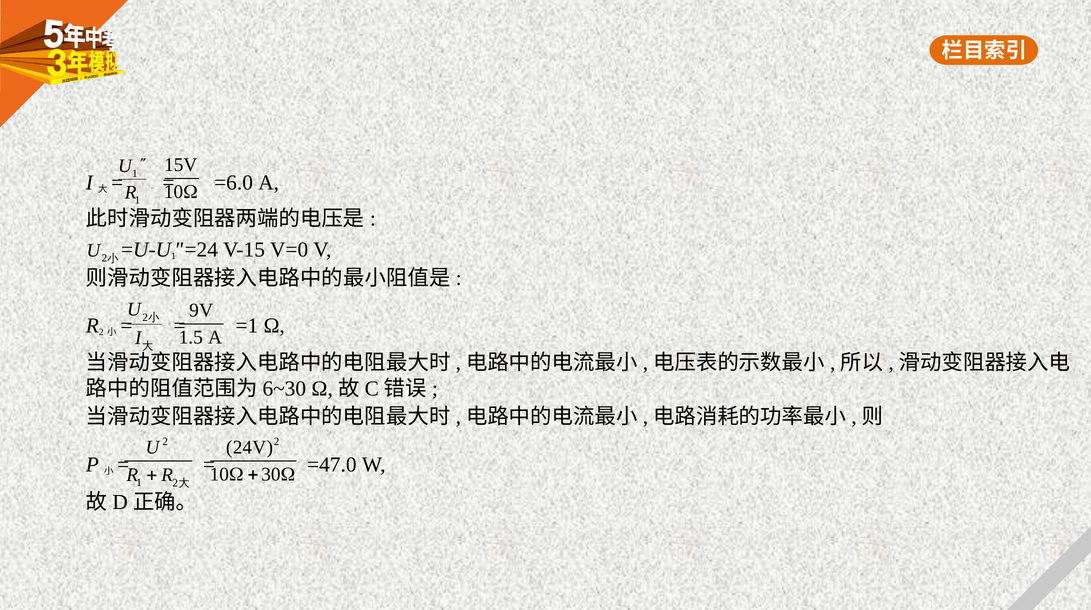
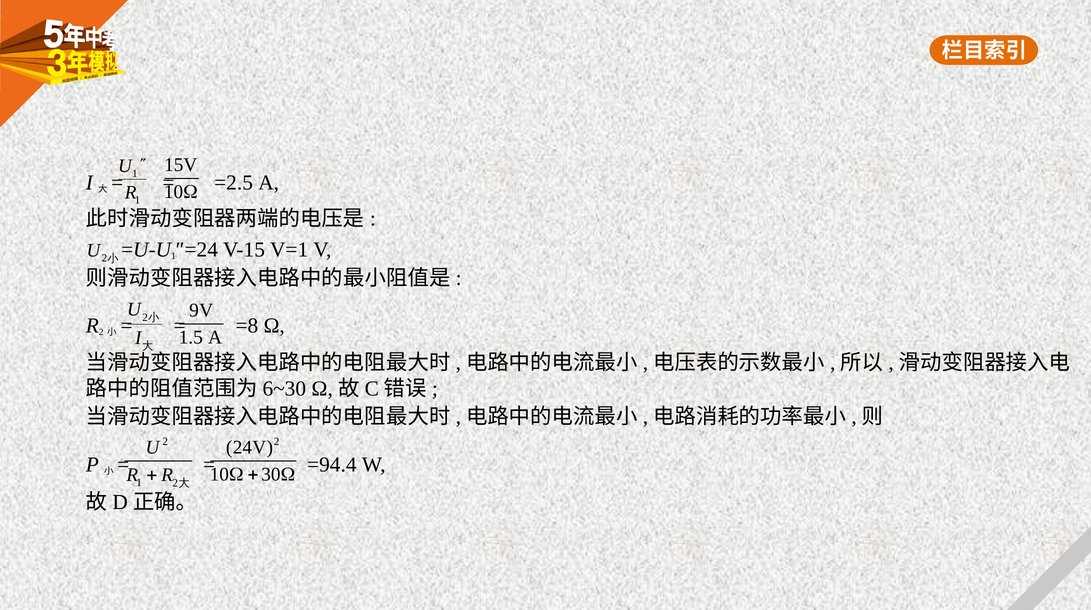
=6.0: =6.0 -> =2.5 (234, 183)
V=0: V=0 -> V=1 (289, 250)
=1: =1 -> =8 (247, 326)
=47.0: =47.0 -> =94.4 (332, 465)
